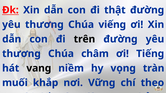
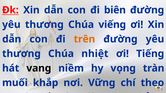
thật: thật -> biên (115, 10)
trên colour: black -> orange (84, 39)
châm: châm -> nhiệt (95, 54)
